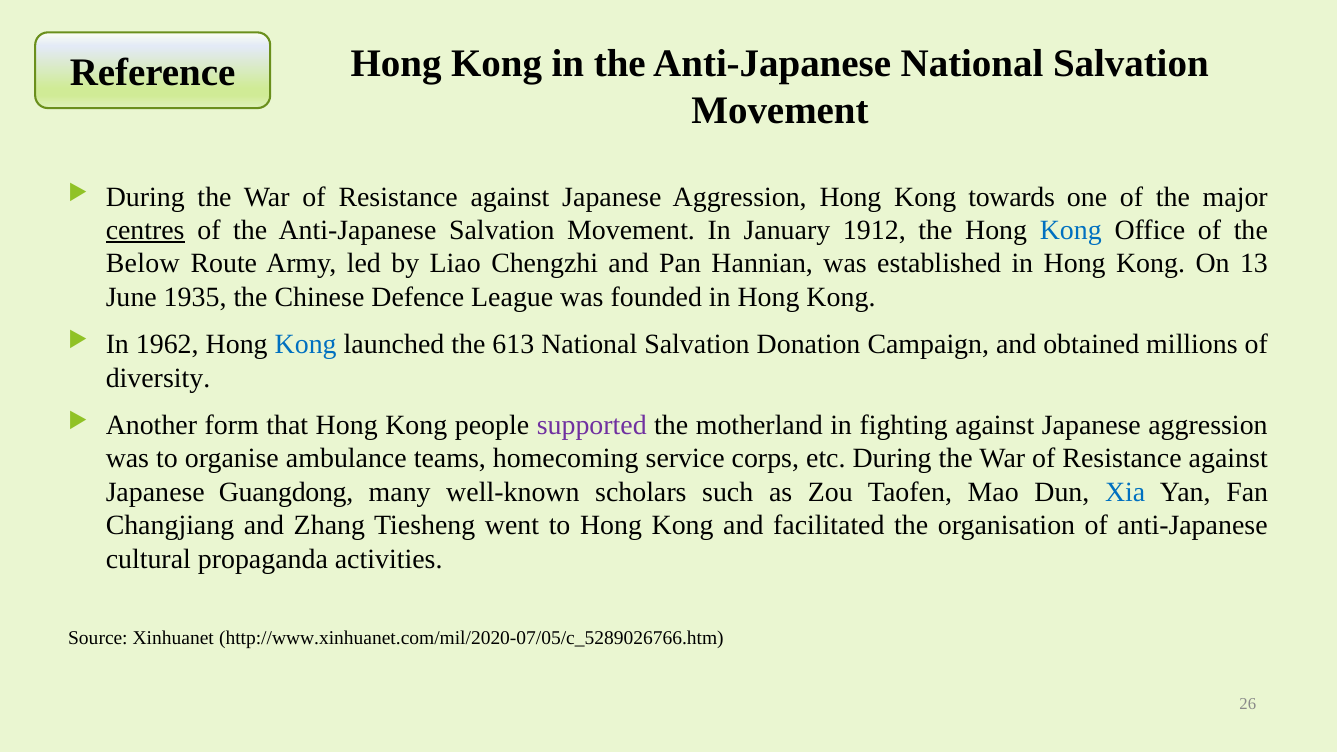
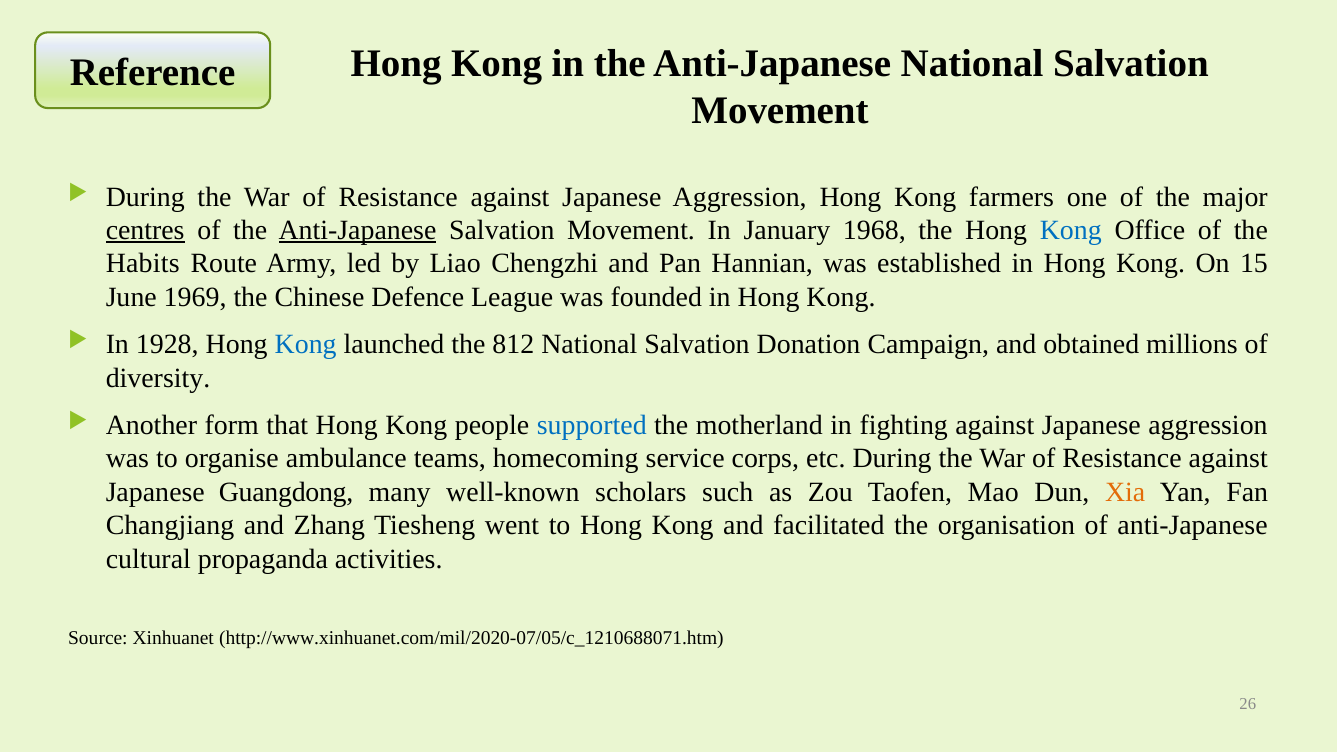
towards: towards -> farmers (1012, 197)
Anti-Japanese underline: none -> present (357, 230)
1912: 1912 -> 1968 (874, 230)
Below: Below -> Habits (143, 264)
13: 13 -> 15 (1254, 264)
1935: 1935 -> 1969 (195, 297)
1962: 1962 -> 1928 (167, 345)
613: 613 -> 812 (513, 345)
supported colour: purple -> blue (592, 425)
Xia colour: blue -> orange (1125, 492)
http://www.xinhuanet.com/mil/2020-07/05/c_5289026766.htm: http://www.xinhuanet.com/mil/2020-07/05/c_5289026766.htm -> http://www.xinhuanet.com/mil/2020-07/05/c_1210688071.htm (471, 638)
